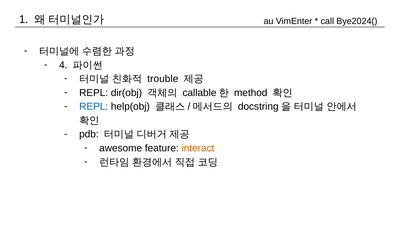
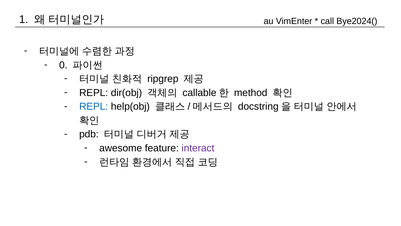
4: 4 -> 0 (63, 65)
trouble: trouble -> ripgrep (163, 79)
interact colour: orange -> purple (198, 148)
